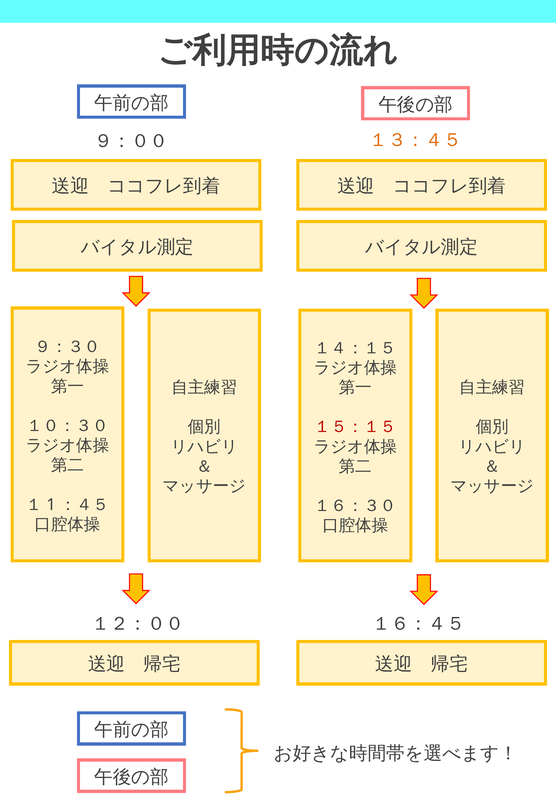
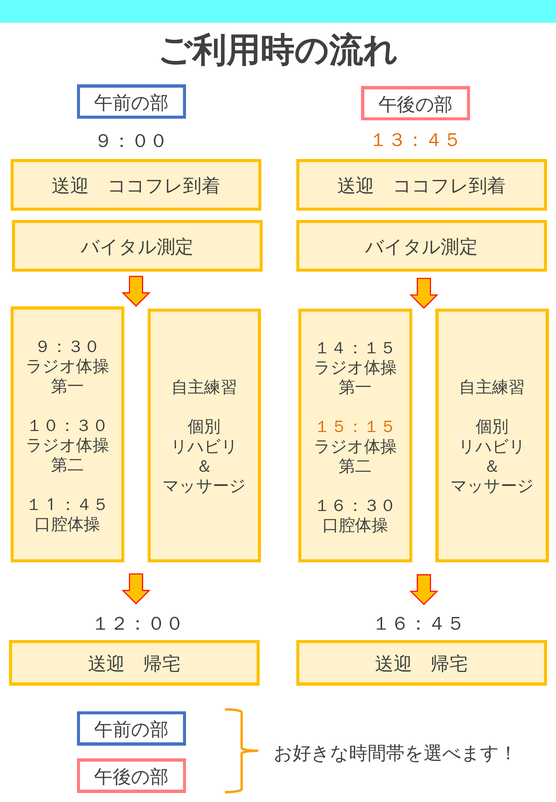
１５：１５ colour: red -> orange (355, 427)
